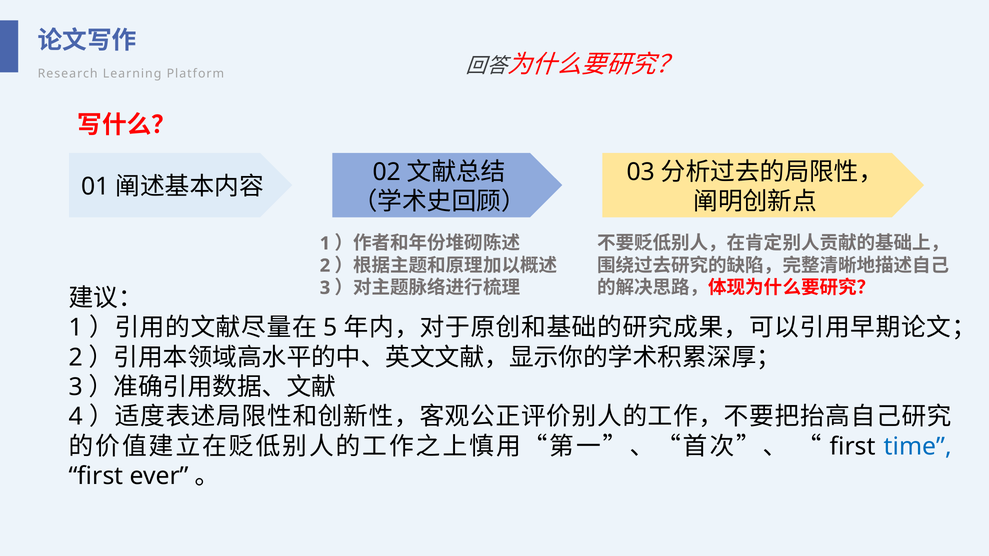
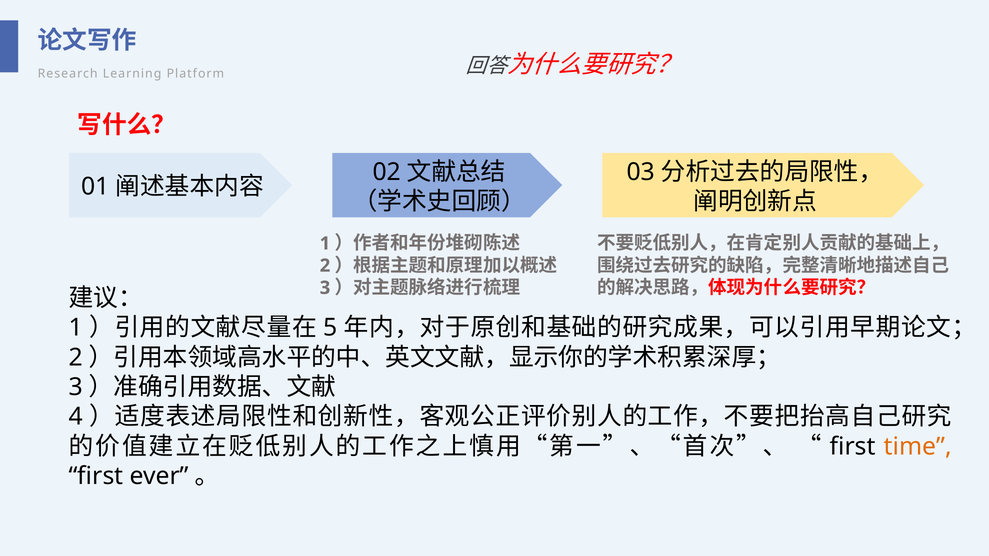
time colour: blue -> orange (918, 447)
